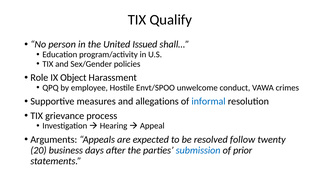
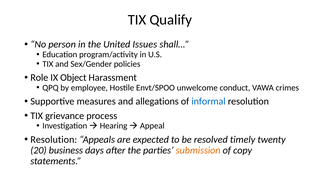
Issued: Issued -> Issues (145, 44)
Arguments: Arguments -> Resolution (54, 139)
follow: follow -> timely (243, 139)
submission colour: blue -> orange (198, 150)
prior: prior -> copy (243, 150)
